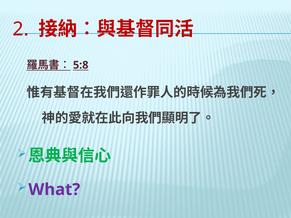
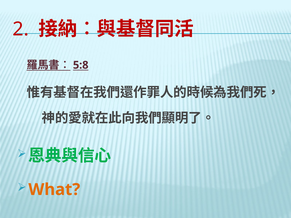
What colour: purple -> orange (54, 190)
